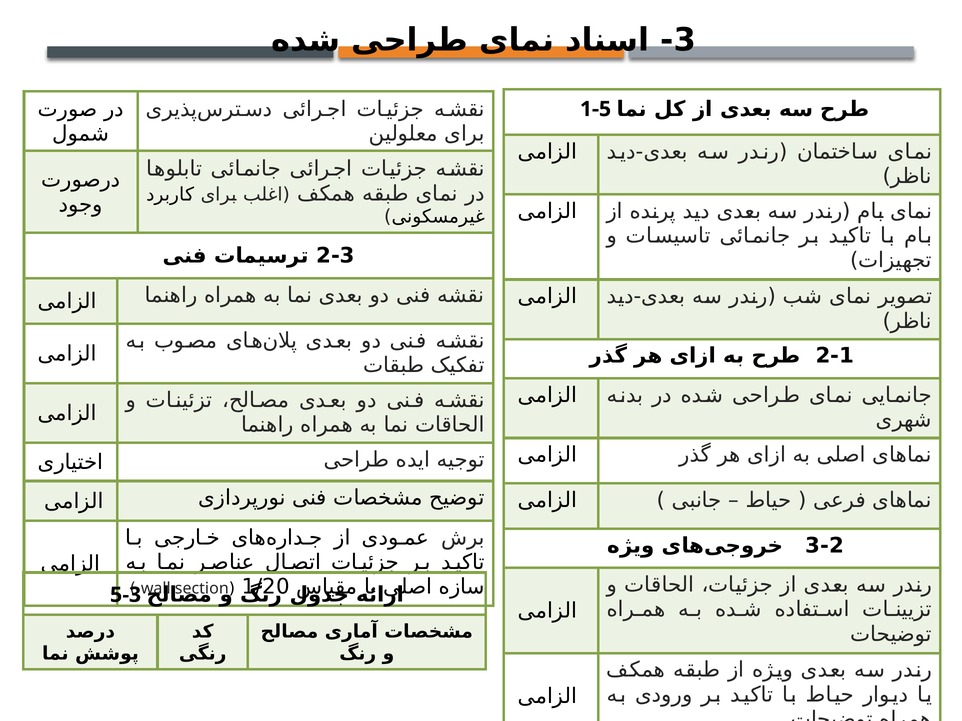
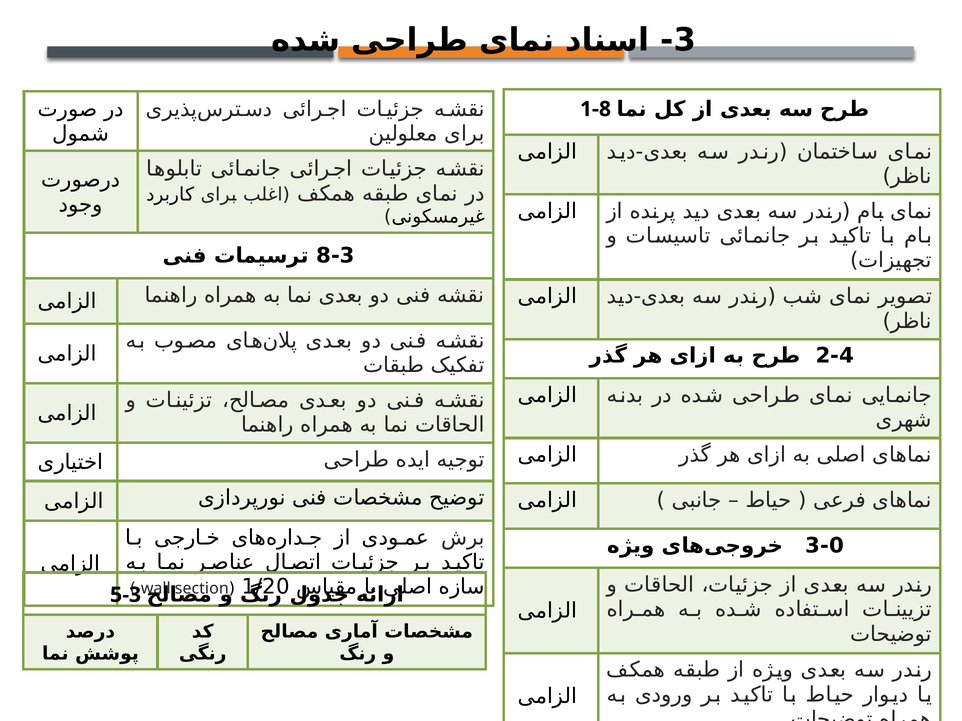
1-5: 1-5 -> 1-8 (596, 109)
2-3: 2-3 -> 8-3 (336, 256)
2-1: 2-1 -> 2-4 (835, 356)
3-2: 3-2 -> 3-0 (825, 546)
